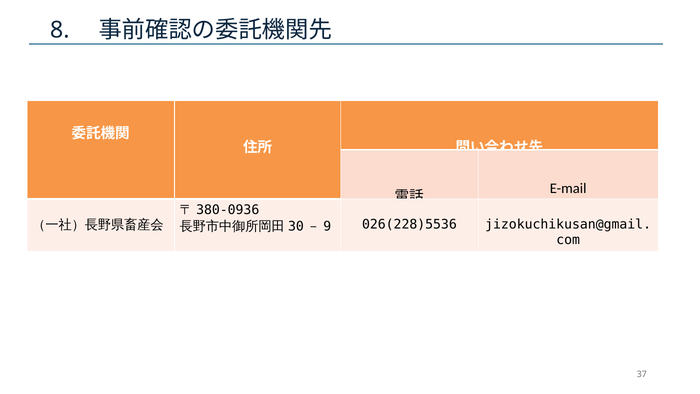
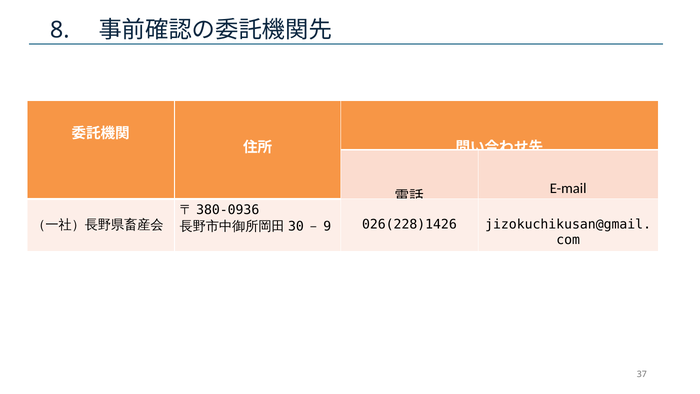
026(228)5536: 026(228)5536 -> 026(228)1426 (409, 224)
